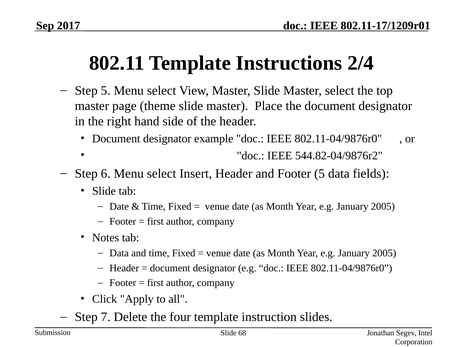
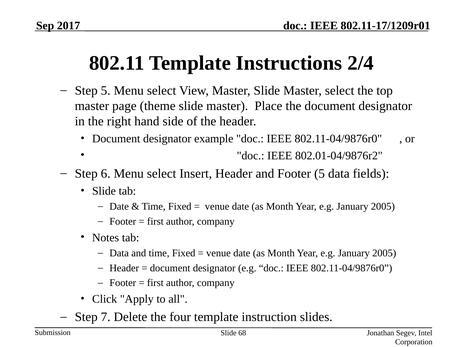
544.82-04/9876r2: 544.82-04/9876r2 -> 802.01-04/9876r2 (339, 156)
